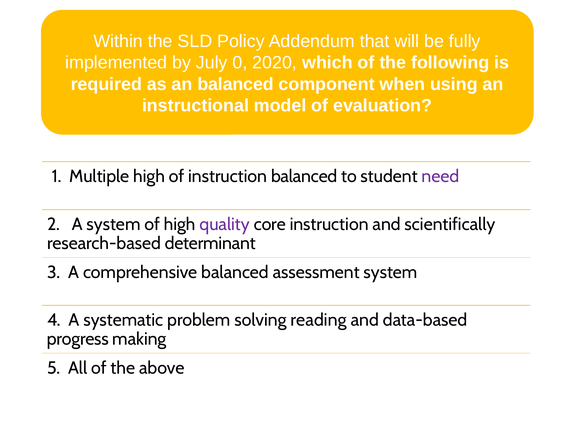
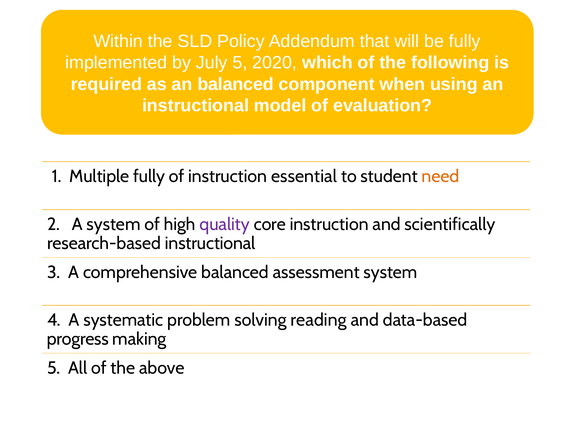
July 0: 0 -> 5 (240, 63)
Multiple high: high -> fully (149, 176)
instruction balanced: balanced -> essential (304, 176)
need colour: purple -> orange (440, 176)
research-based determinant: determinant -> instructional (210, 243)
